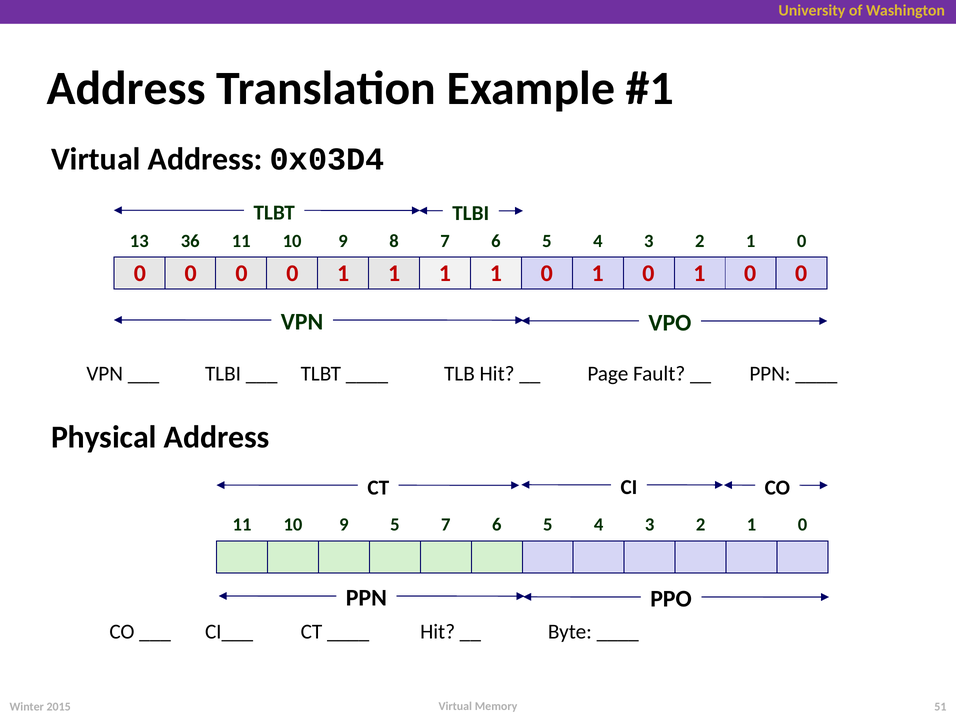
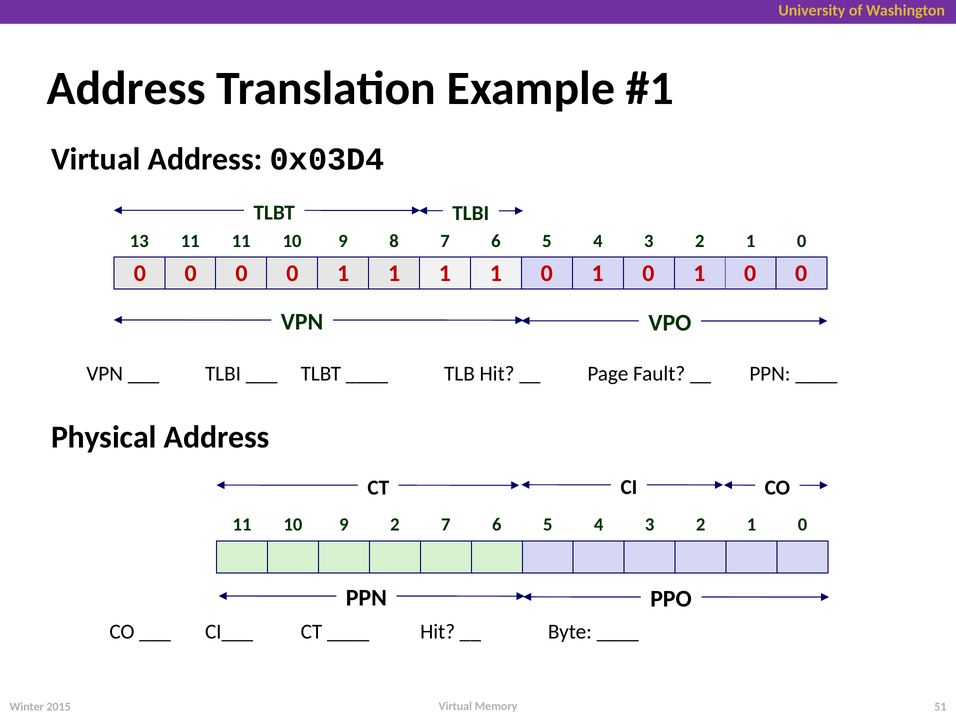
13 36: 36 -> 11 (190, 241)
9 5: 5 -> 2 (395, 525)
